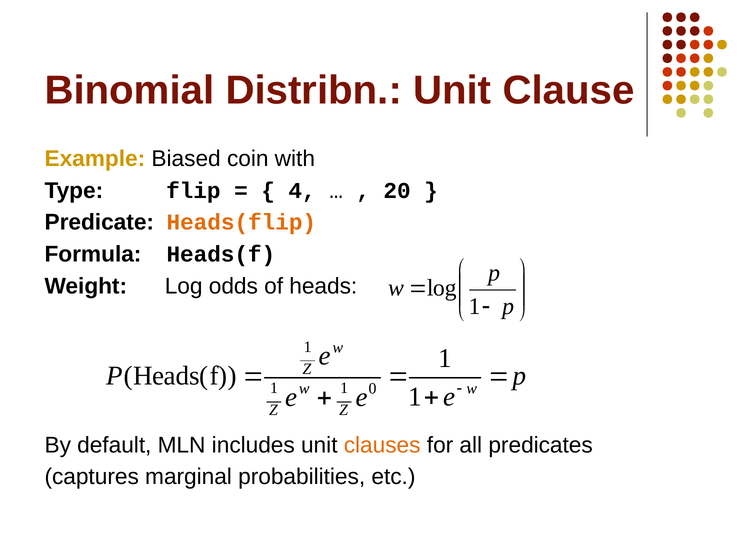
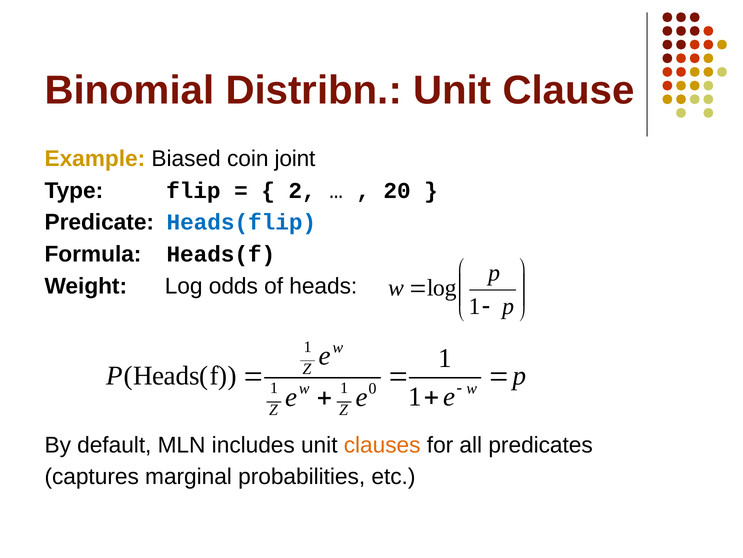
with: with -> joint (295, 159)
4: 4 -> 2 (302, 190)
Heads(flip colour: orange -> blue (241, 222)
